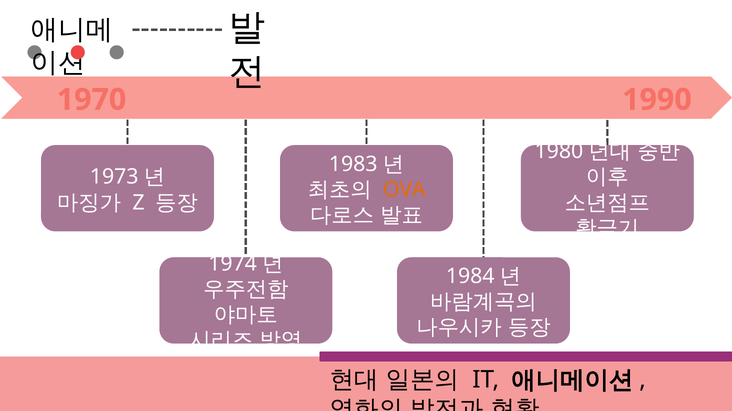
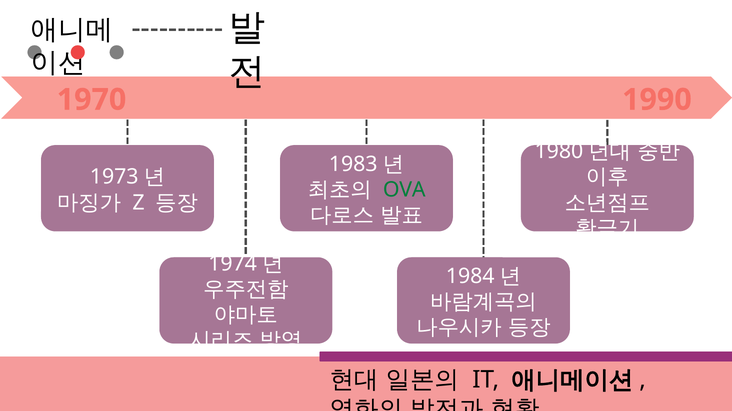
OVA colour: orange -> green (404, 190)
